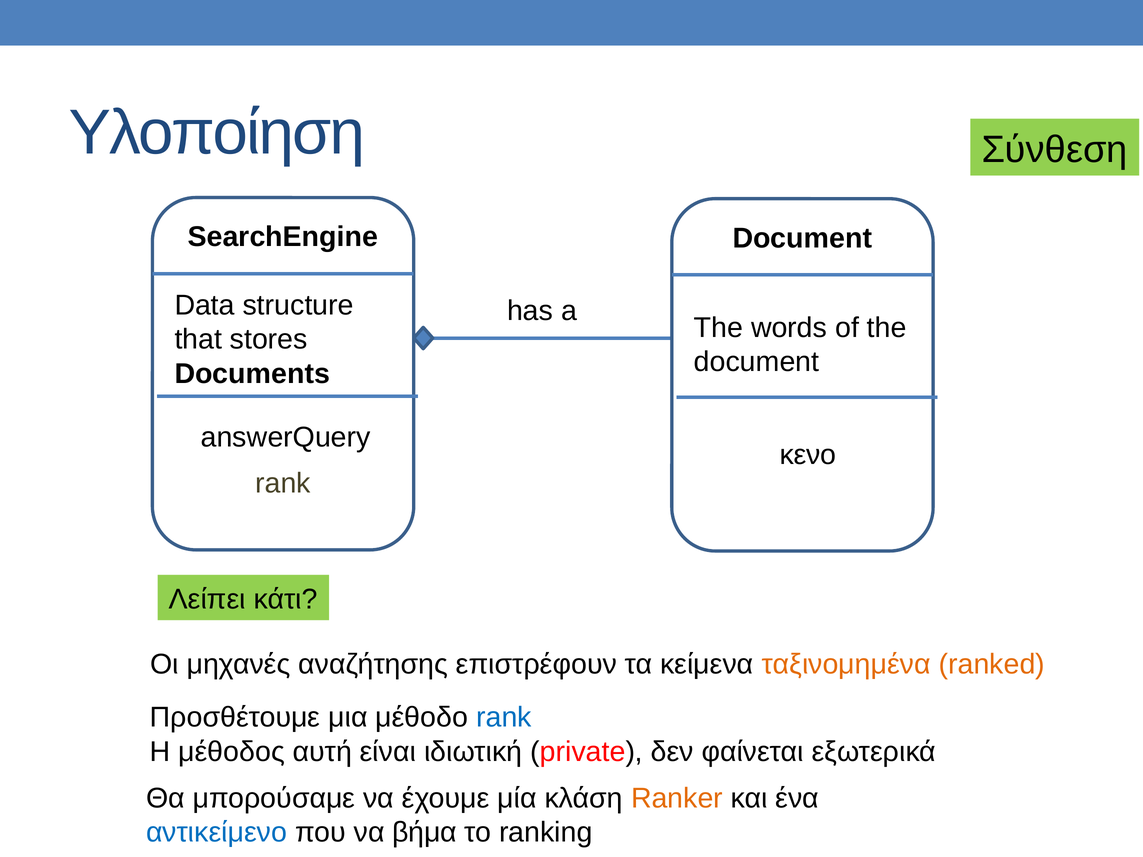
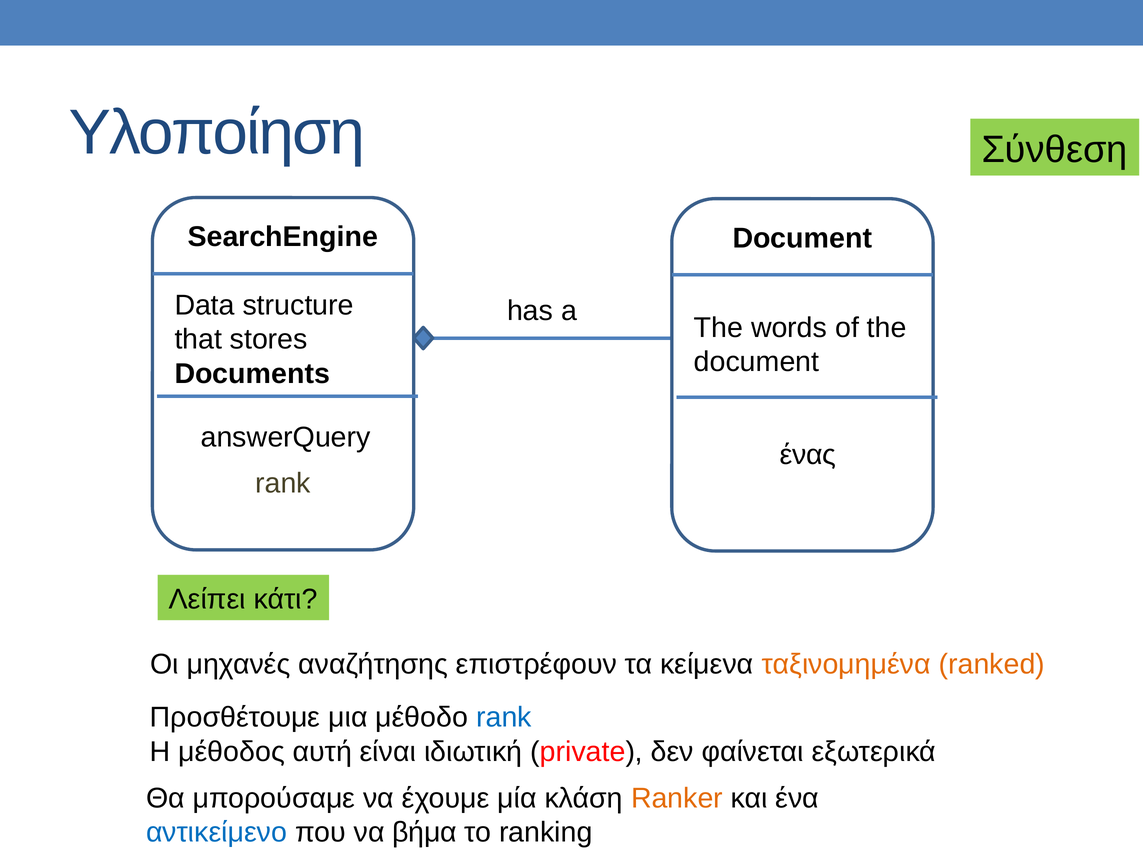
κενο: κενο -> ένας (808, 455)
